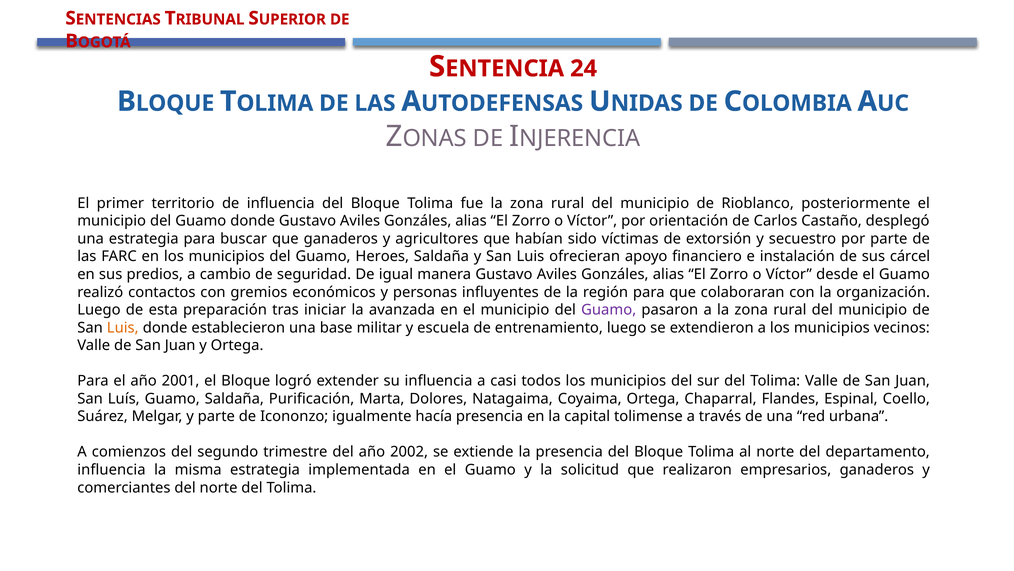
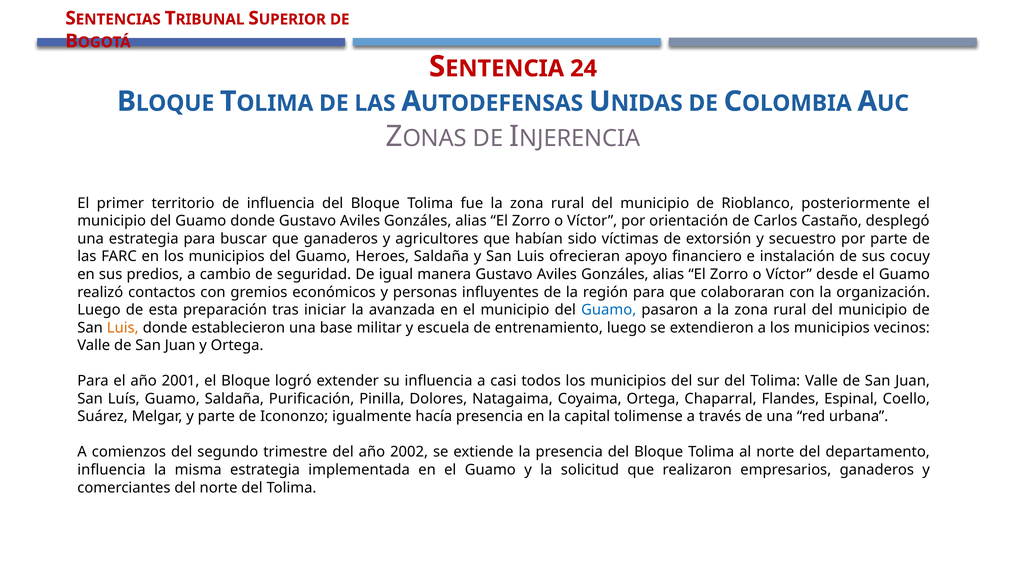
cárcel: cárcel -> cocuy (910, 256)
Guamo colour: purple -> blue (609, 310)
Marta: Marta -> Pinilla (382, 398)
